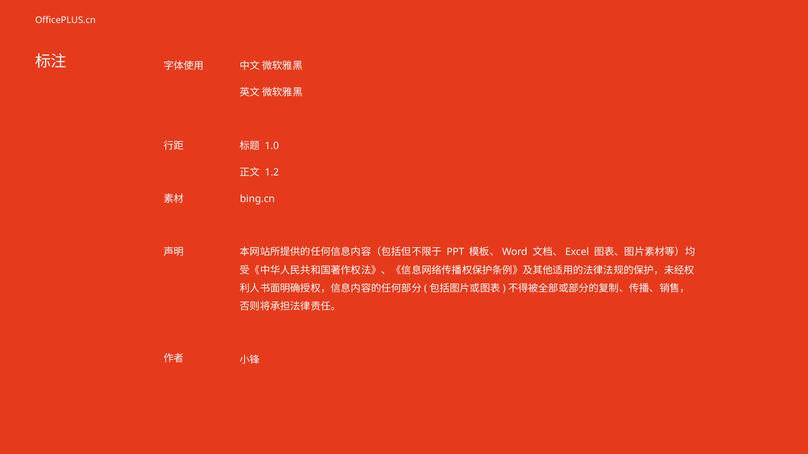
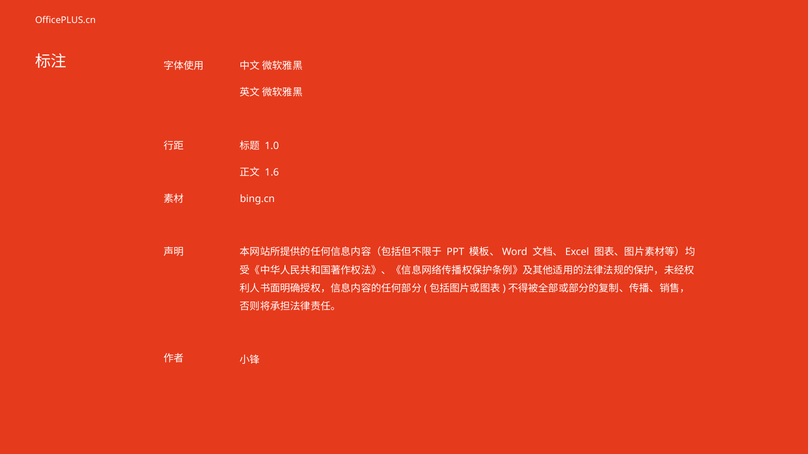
1.2: 1.2 -> 1.6 (272, 173)
